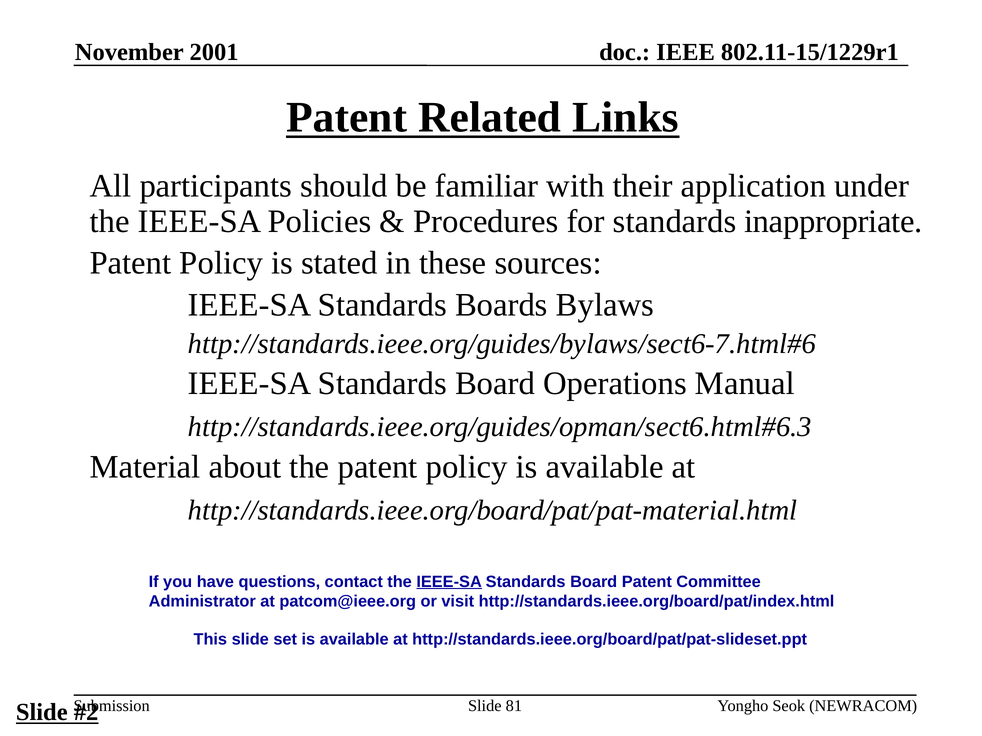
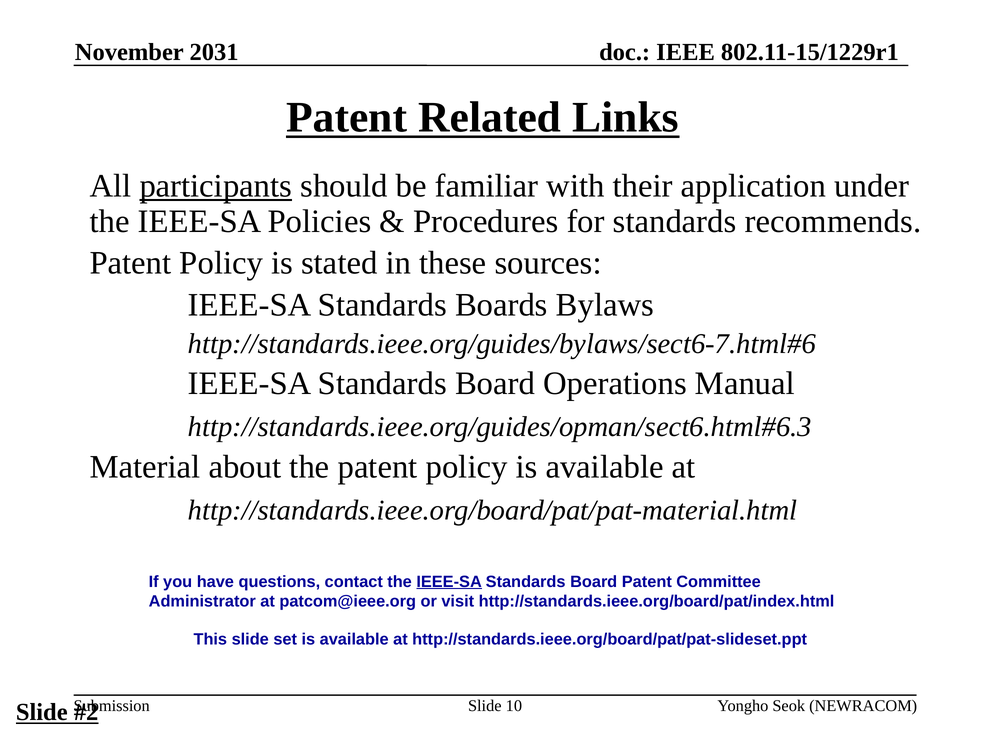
2001: 2001 -> 2031 (214, 52)
participants underline: none -> present (216, 186)
inappropriate: inappropriate -> recommends (833, 221)
81: 81 -> 10 (514, 706)
